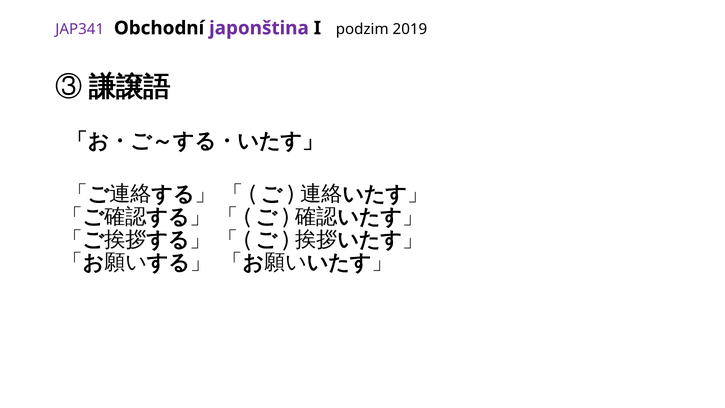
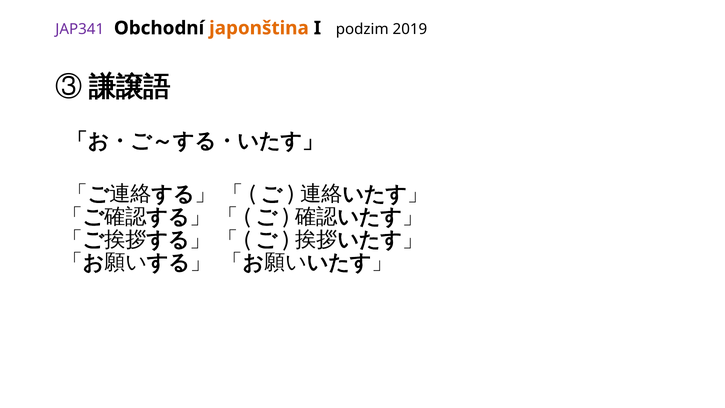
japonština colour: purple -> orange (259, 28)
